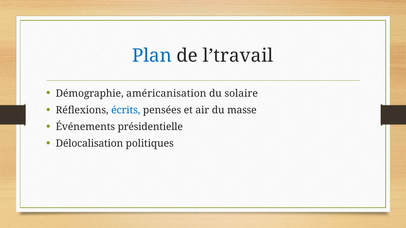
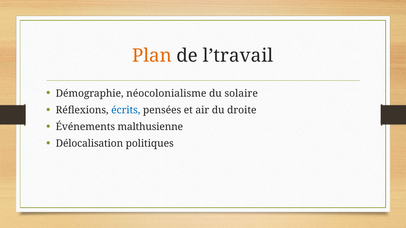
Plan colour: blue -> orange (152, 56)
américanisation: américanisation -> néocolonialisme (166, 93)
masse: masse -> droite (242, 110)
présidentielle: présidentielle -> malthusienne (150, 127)
